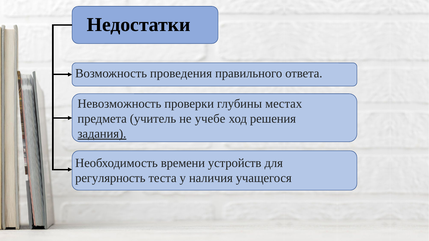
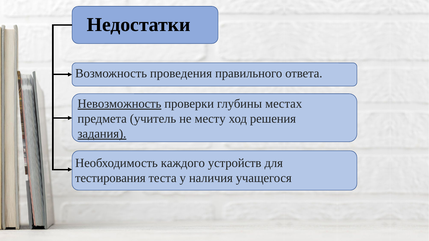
Невозможность underline: none -> present (119, 104)
учебе: учебе -> месту (210, 119)
времени: времени -> каждого (183, 163)
регулярность: регулярность -> тестирования (110, 178)
